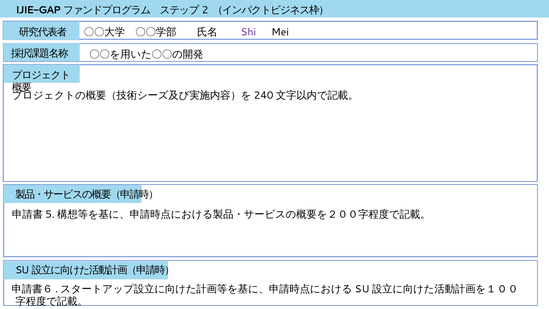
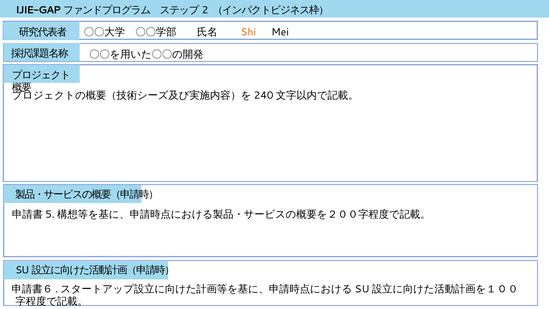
Shi colour: purple -> orange (248, 32)
